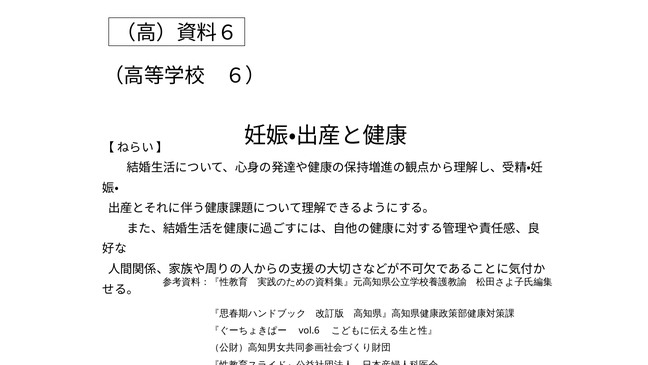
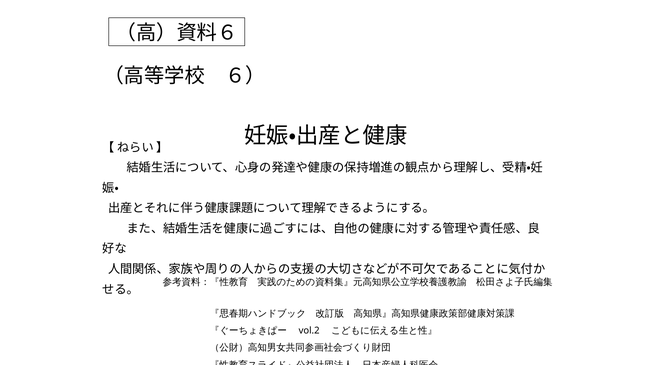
vol.6: vol.6 -> vol.2 (309, 330)
